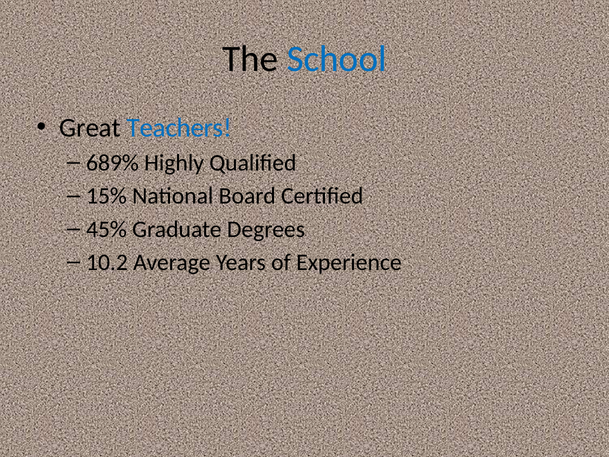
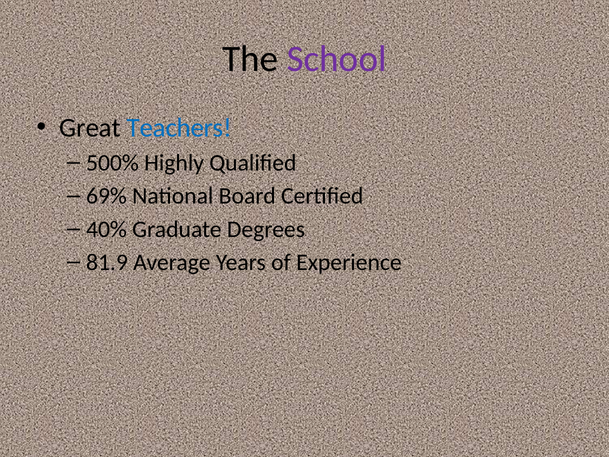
School colour: blue -> purple (337, 59)
689%: 689% -> 500% (112, 163)
15%: 15% -> 69% (106, 196)
45%: 45% -> 40% (106, 229)
10.2: 10.2 -> 81.9 (107, 262)
